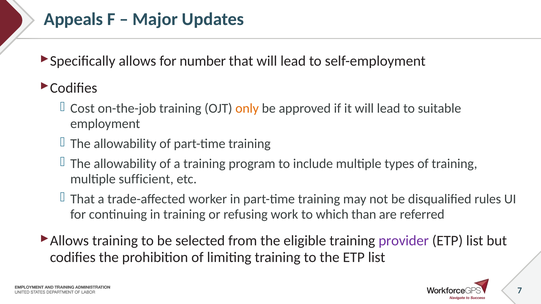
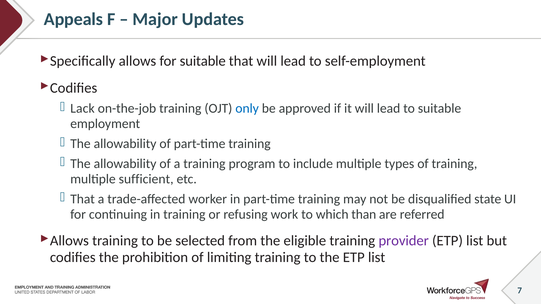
for number: number -> suitable (203, 61)
Cost: Cost -> Lack (82, 109)
only colour: orange -> blue (247, 109)
rules: rules -> state (488, 199)
